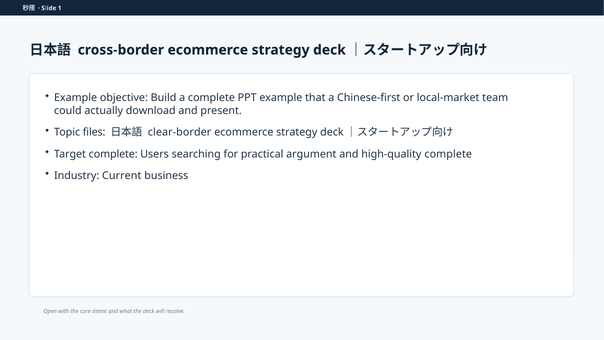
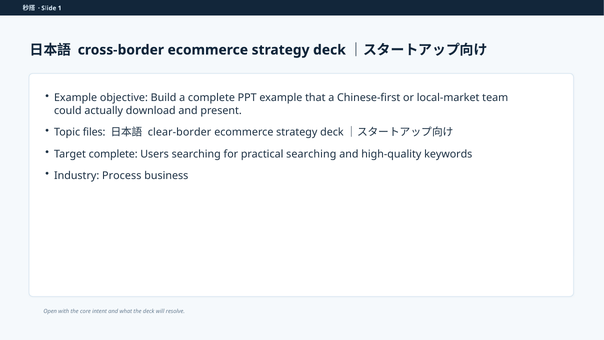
practical argument: argument -> searching (311, 154)
high-quality complete: complete -> keywords (448, 154)
Current: Current -> Process (122, 176)
